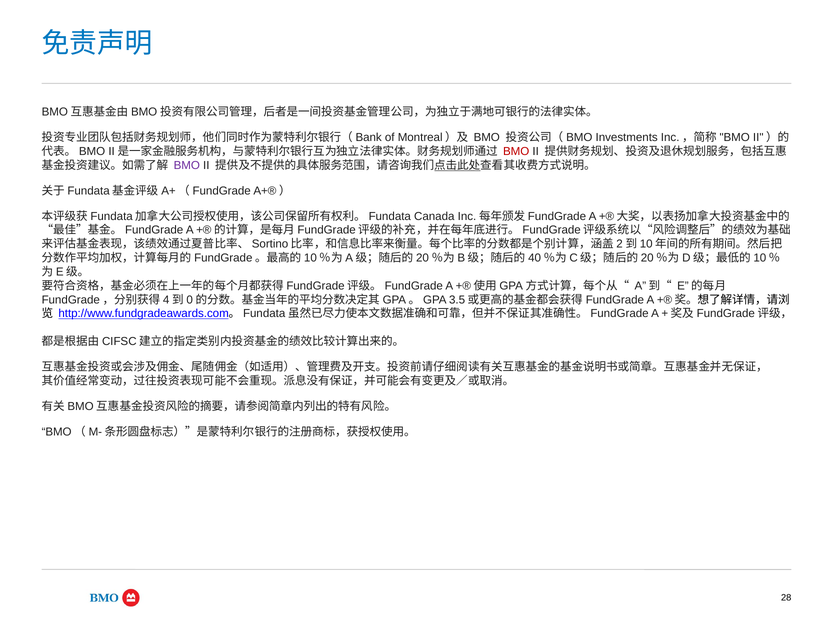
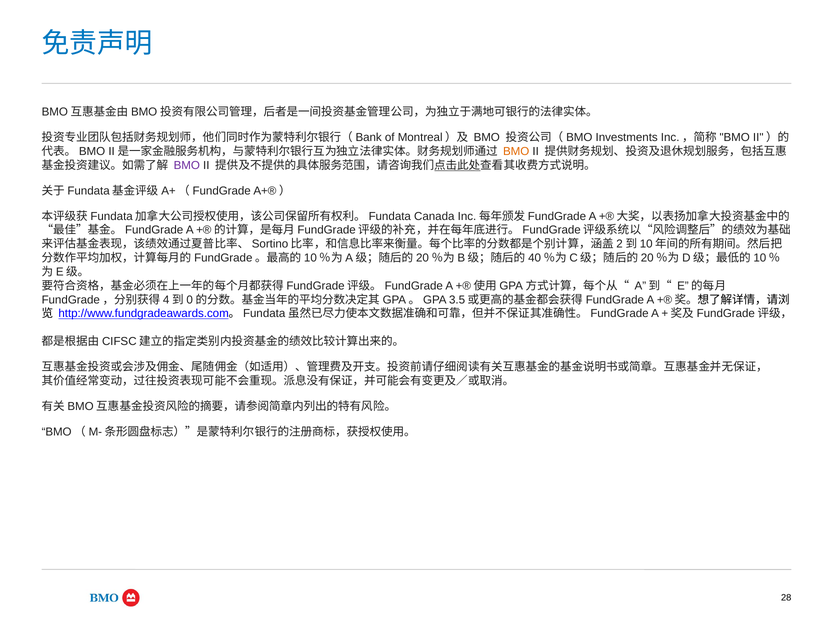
BMO colour: red -> orange (516, 151)
